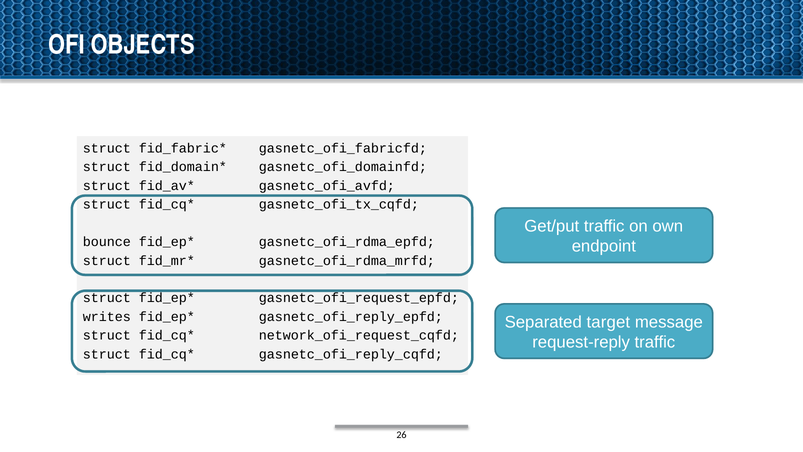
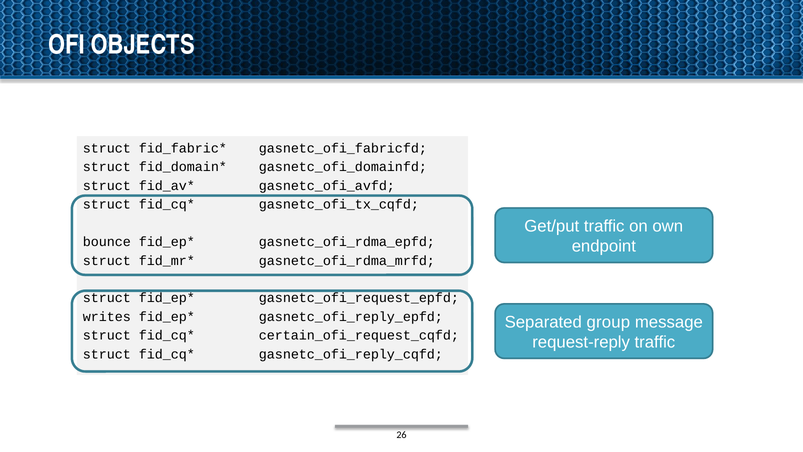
target: target -> group (608, 322)
network_ofi_request_cqfd: network_ofi_request_cqfd -> certain_ofi_request_cqfd (359, 335)
